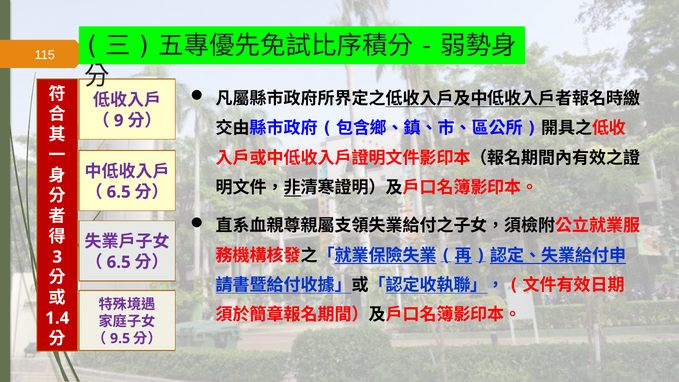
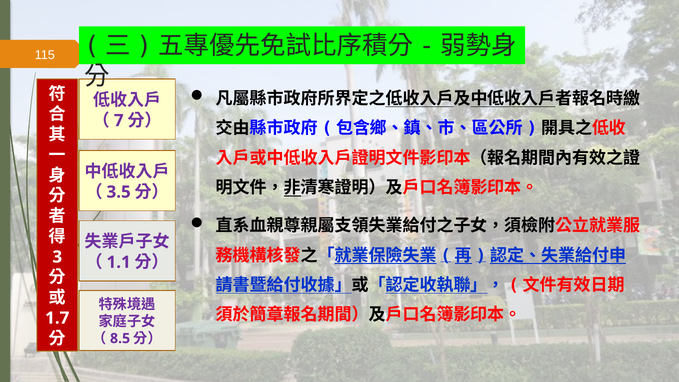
9: 9 -> 7 (119, 121)
6.5: 6.5 -> 3.5 (119, 192)
6.5: 6.5 -> 1.1 (119, 262)
1.4: 1.4 -> 1.7 (57, 318)
9.5: 9.5 -> 8.5 (120, 338)
